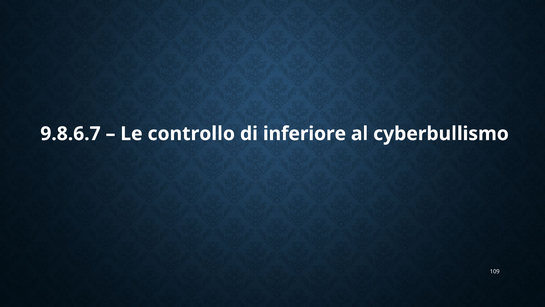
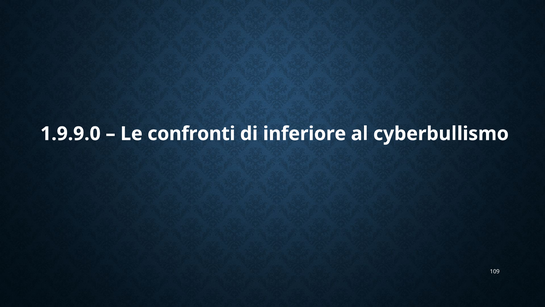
9.8.6.7: 9.8.6.7 -> 1.9.9.0 (70, 134)
controllo: controllo -> confronti (191, 134)
